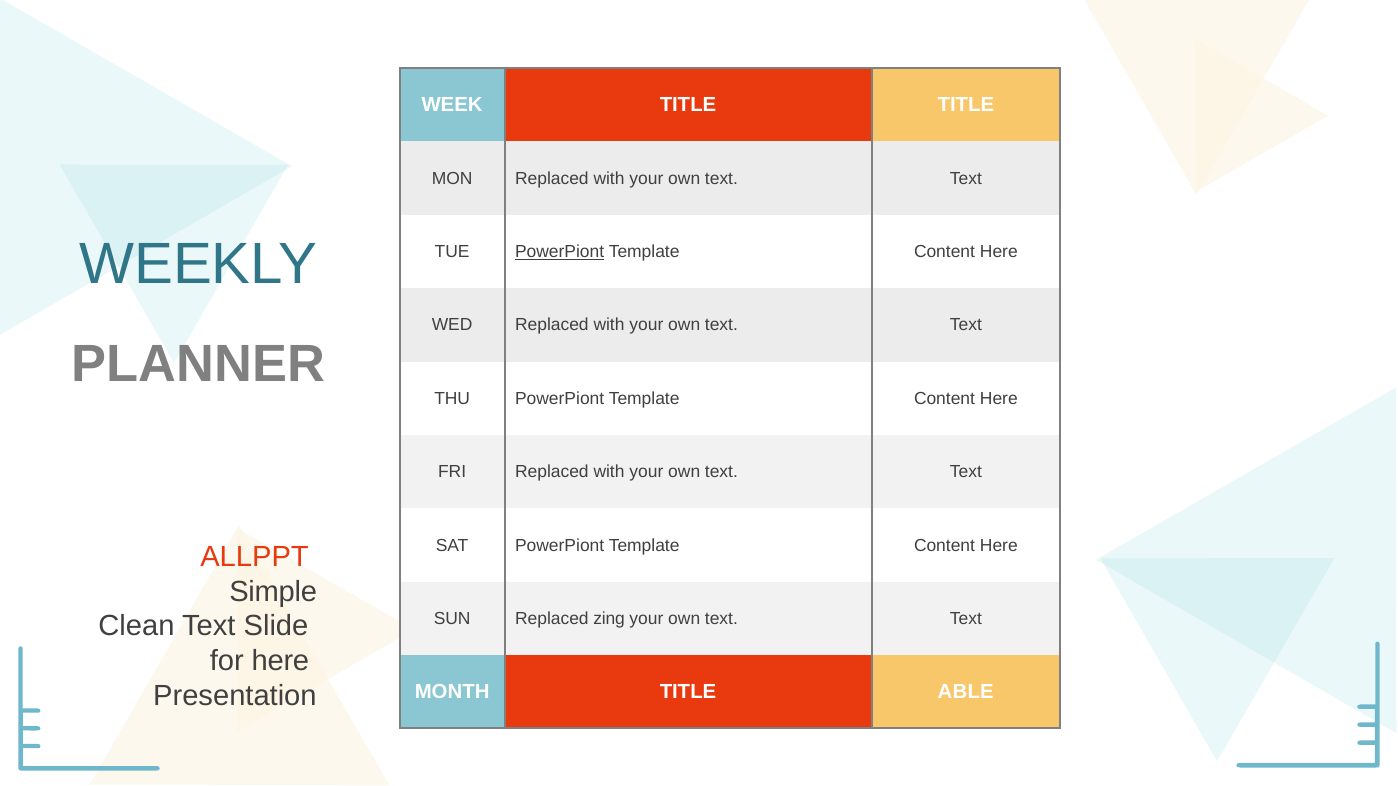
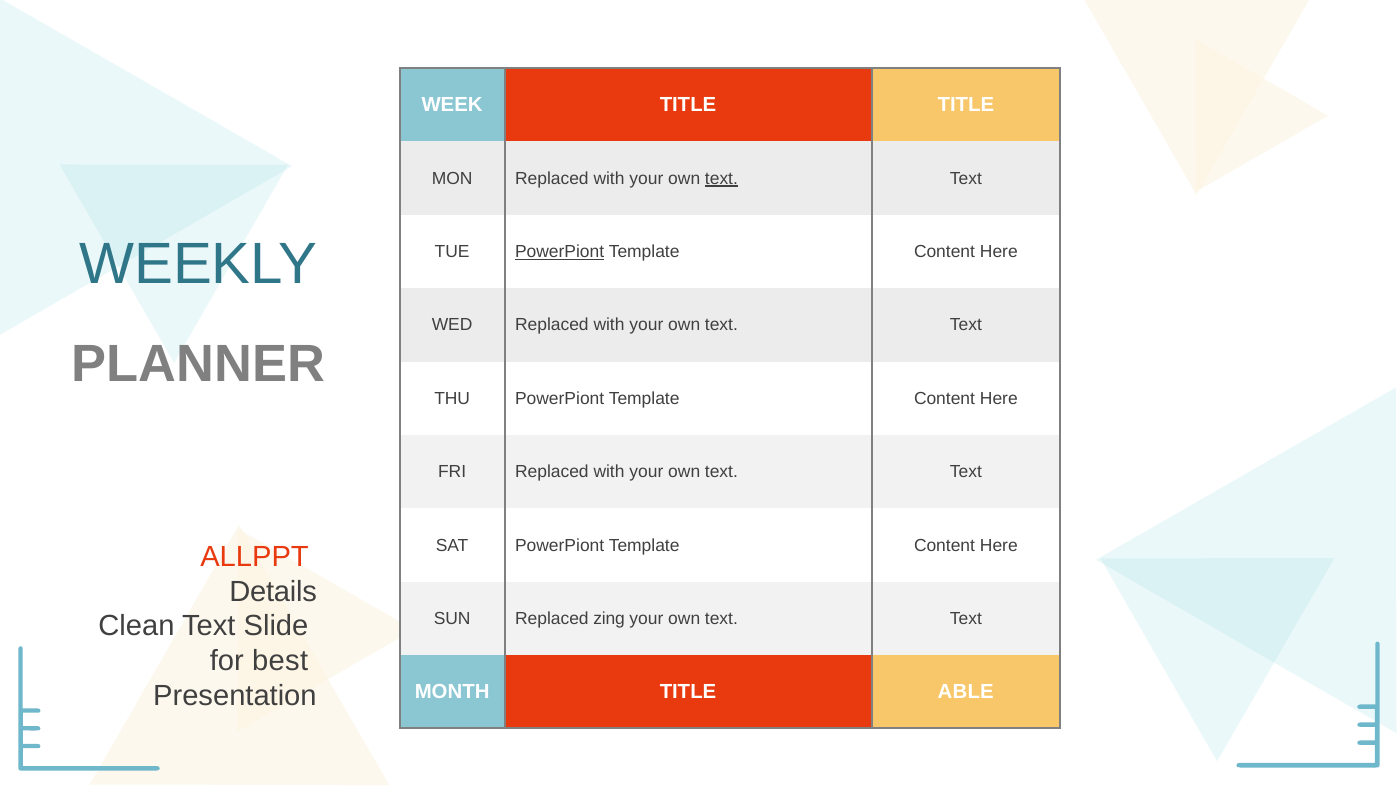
text underline: none -> present (721, 179)
Simple: Simple -> Details (273, 592)
for here: here -> best (280, 662)
